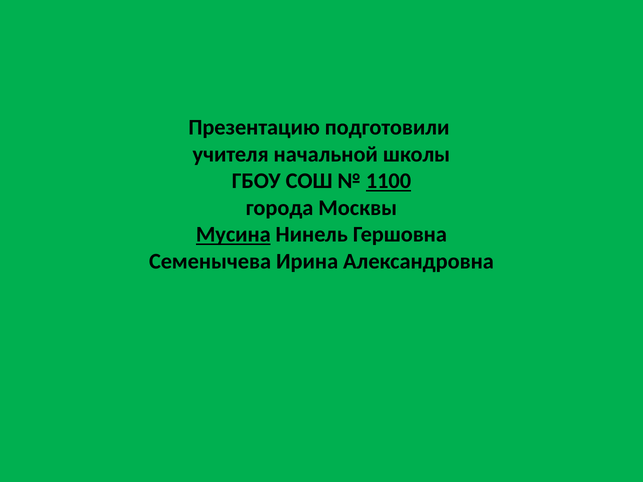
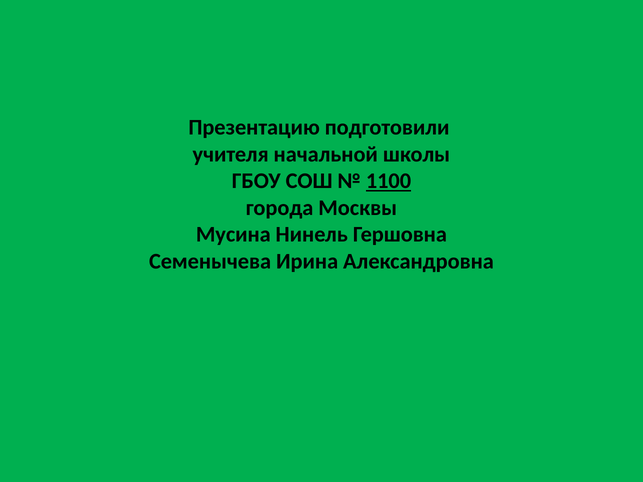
Мусина underline: present -> none (233, 235)
